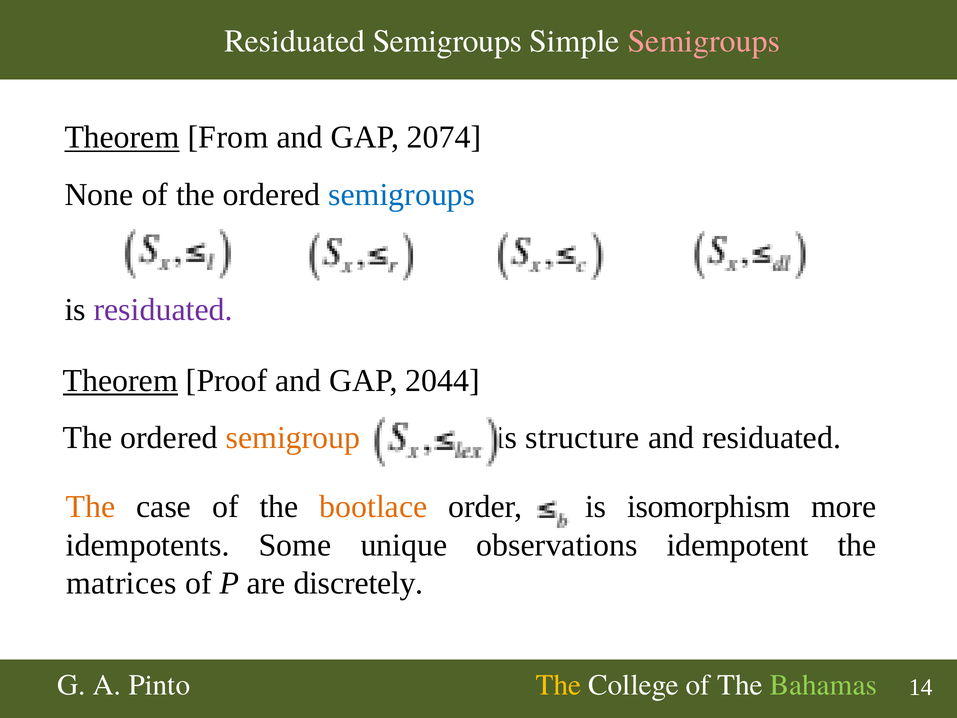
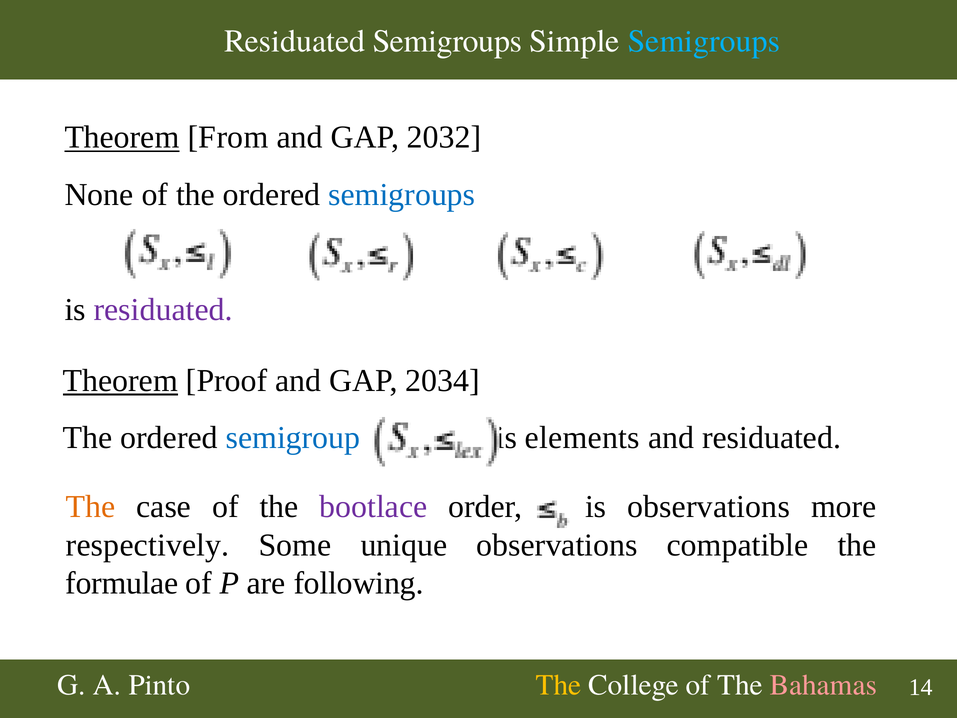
Semigroups colour: pink -> light blue (704, 41)
2074: 2074 -> 2032 (444, 137)
2044: 2044 -> 2034 (443, 380)
semigroup colour: orange -> blue (293, 438)
structure: structure -> elements (582, 438)
bootlace colour: orange -> purple (373, 507)
is isomorphism: isomorphism -> observations (709, 507)
idempotents: idempotents -> respectively (148, 545)
idempotent: idempotent -> compatible (738, 545)
matrices: matrices -> formulae (122, 583)
discretely: discretely -> following (359, 583)
Bahamas colour: light green -> pink (823, 685)
